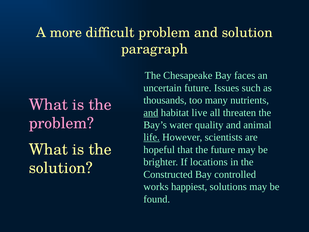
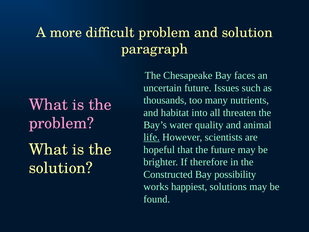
and underline: present -> none (151, 112)
live: live -> into (199, 112)
locations: locations -> therefore (209, 162)
controlled: controlled -> possibility (235, 174)
